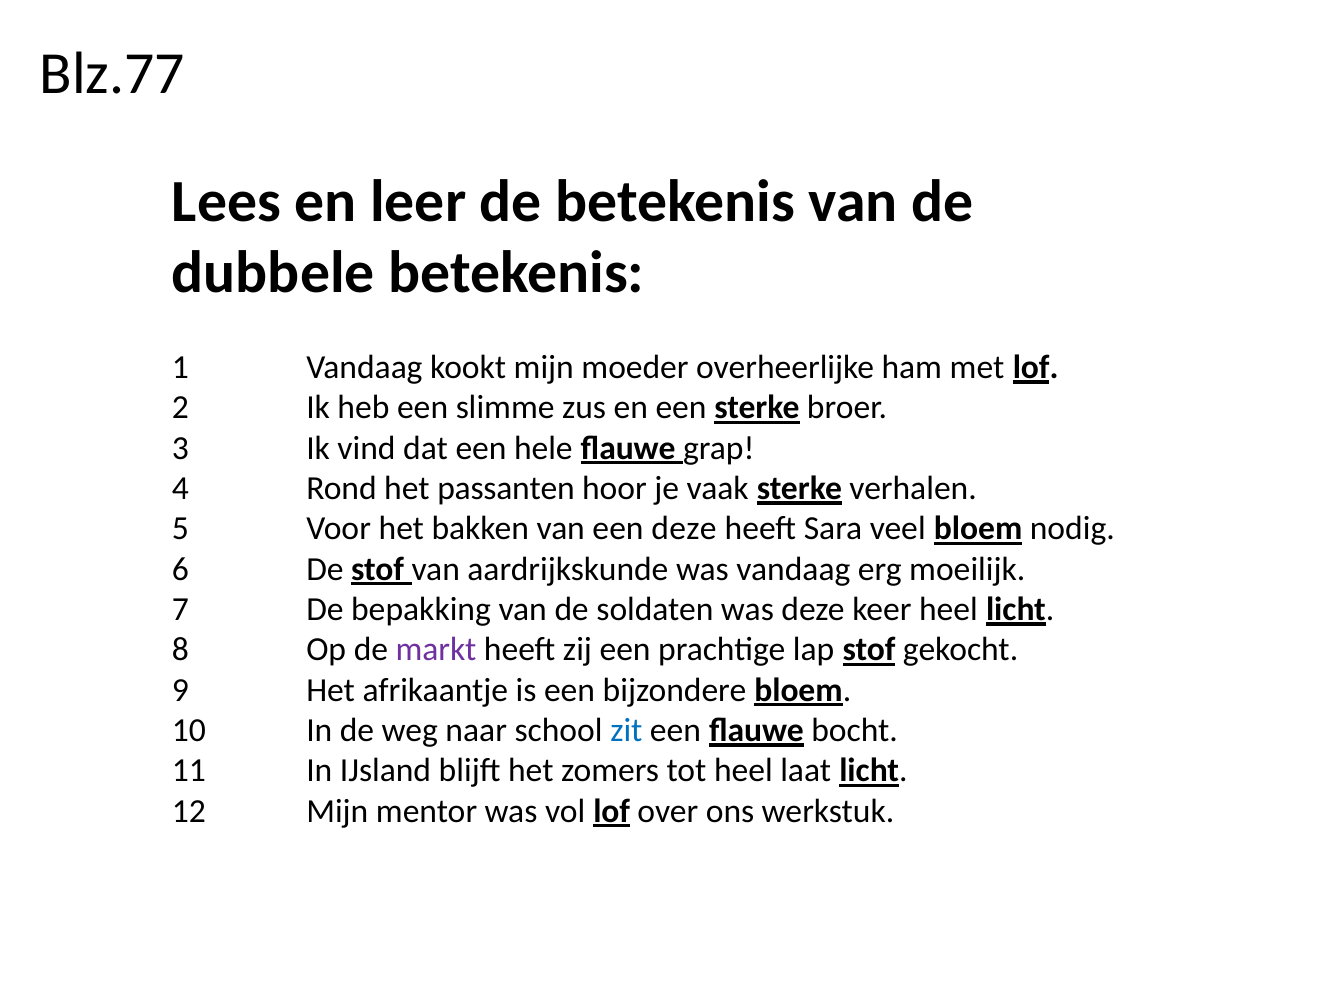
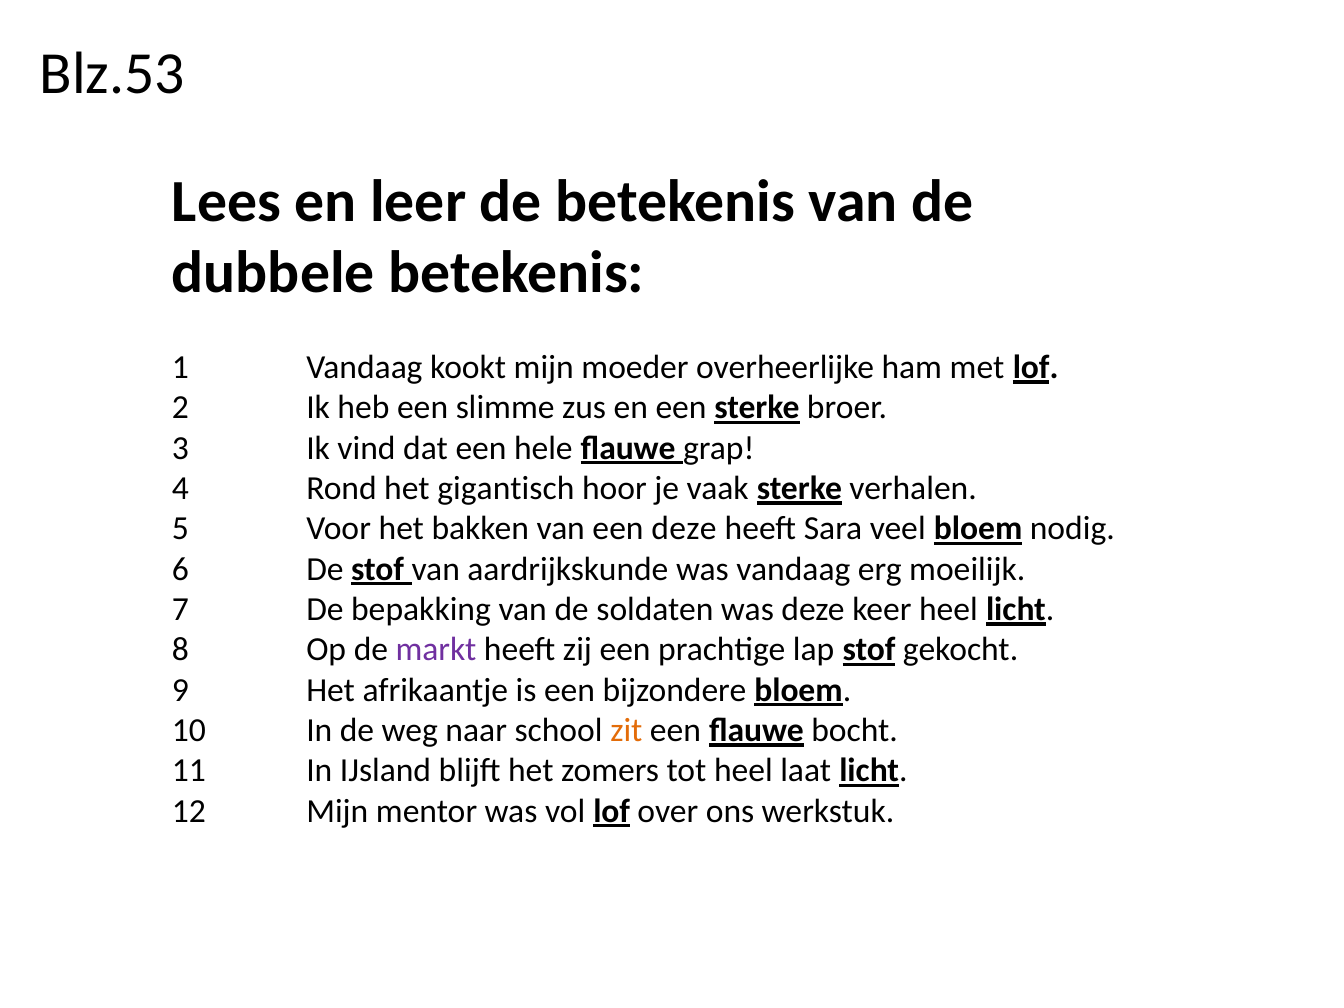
Blz.77: Blz.77 -> Blz.53 (112, 74)
passanten: passanten -> gigantisch (506, 488)
zit colour: blue -> orange (626, 730)
